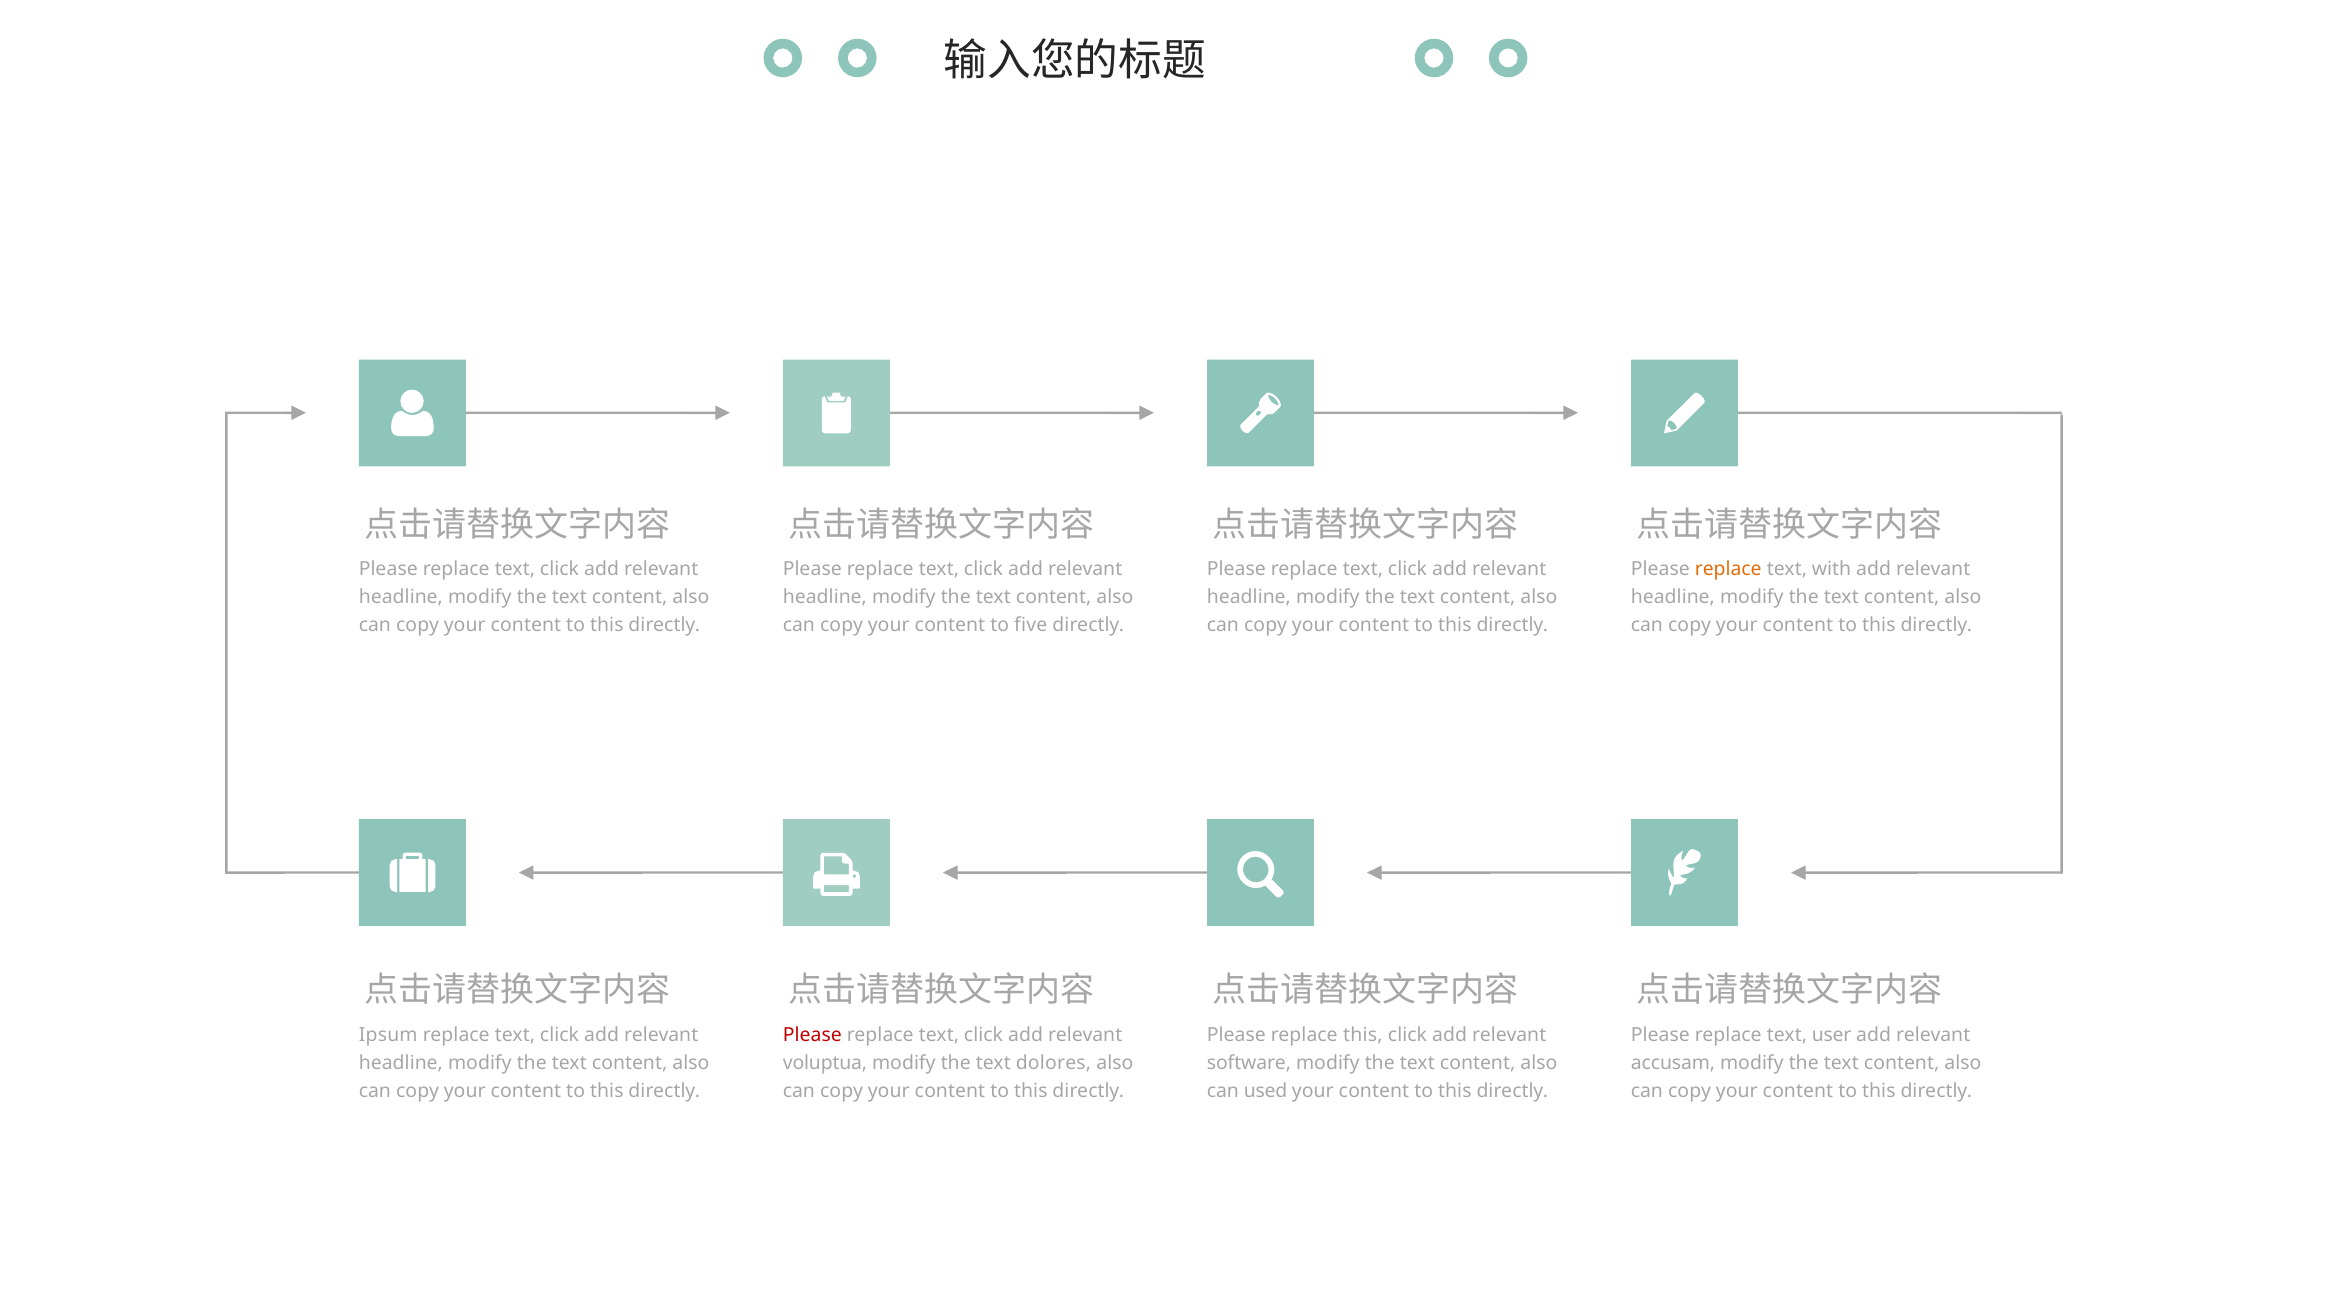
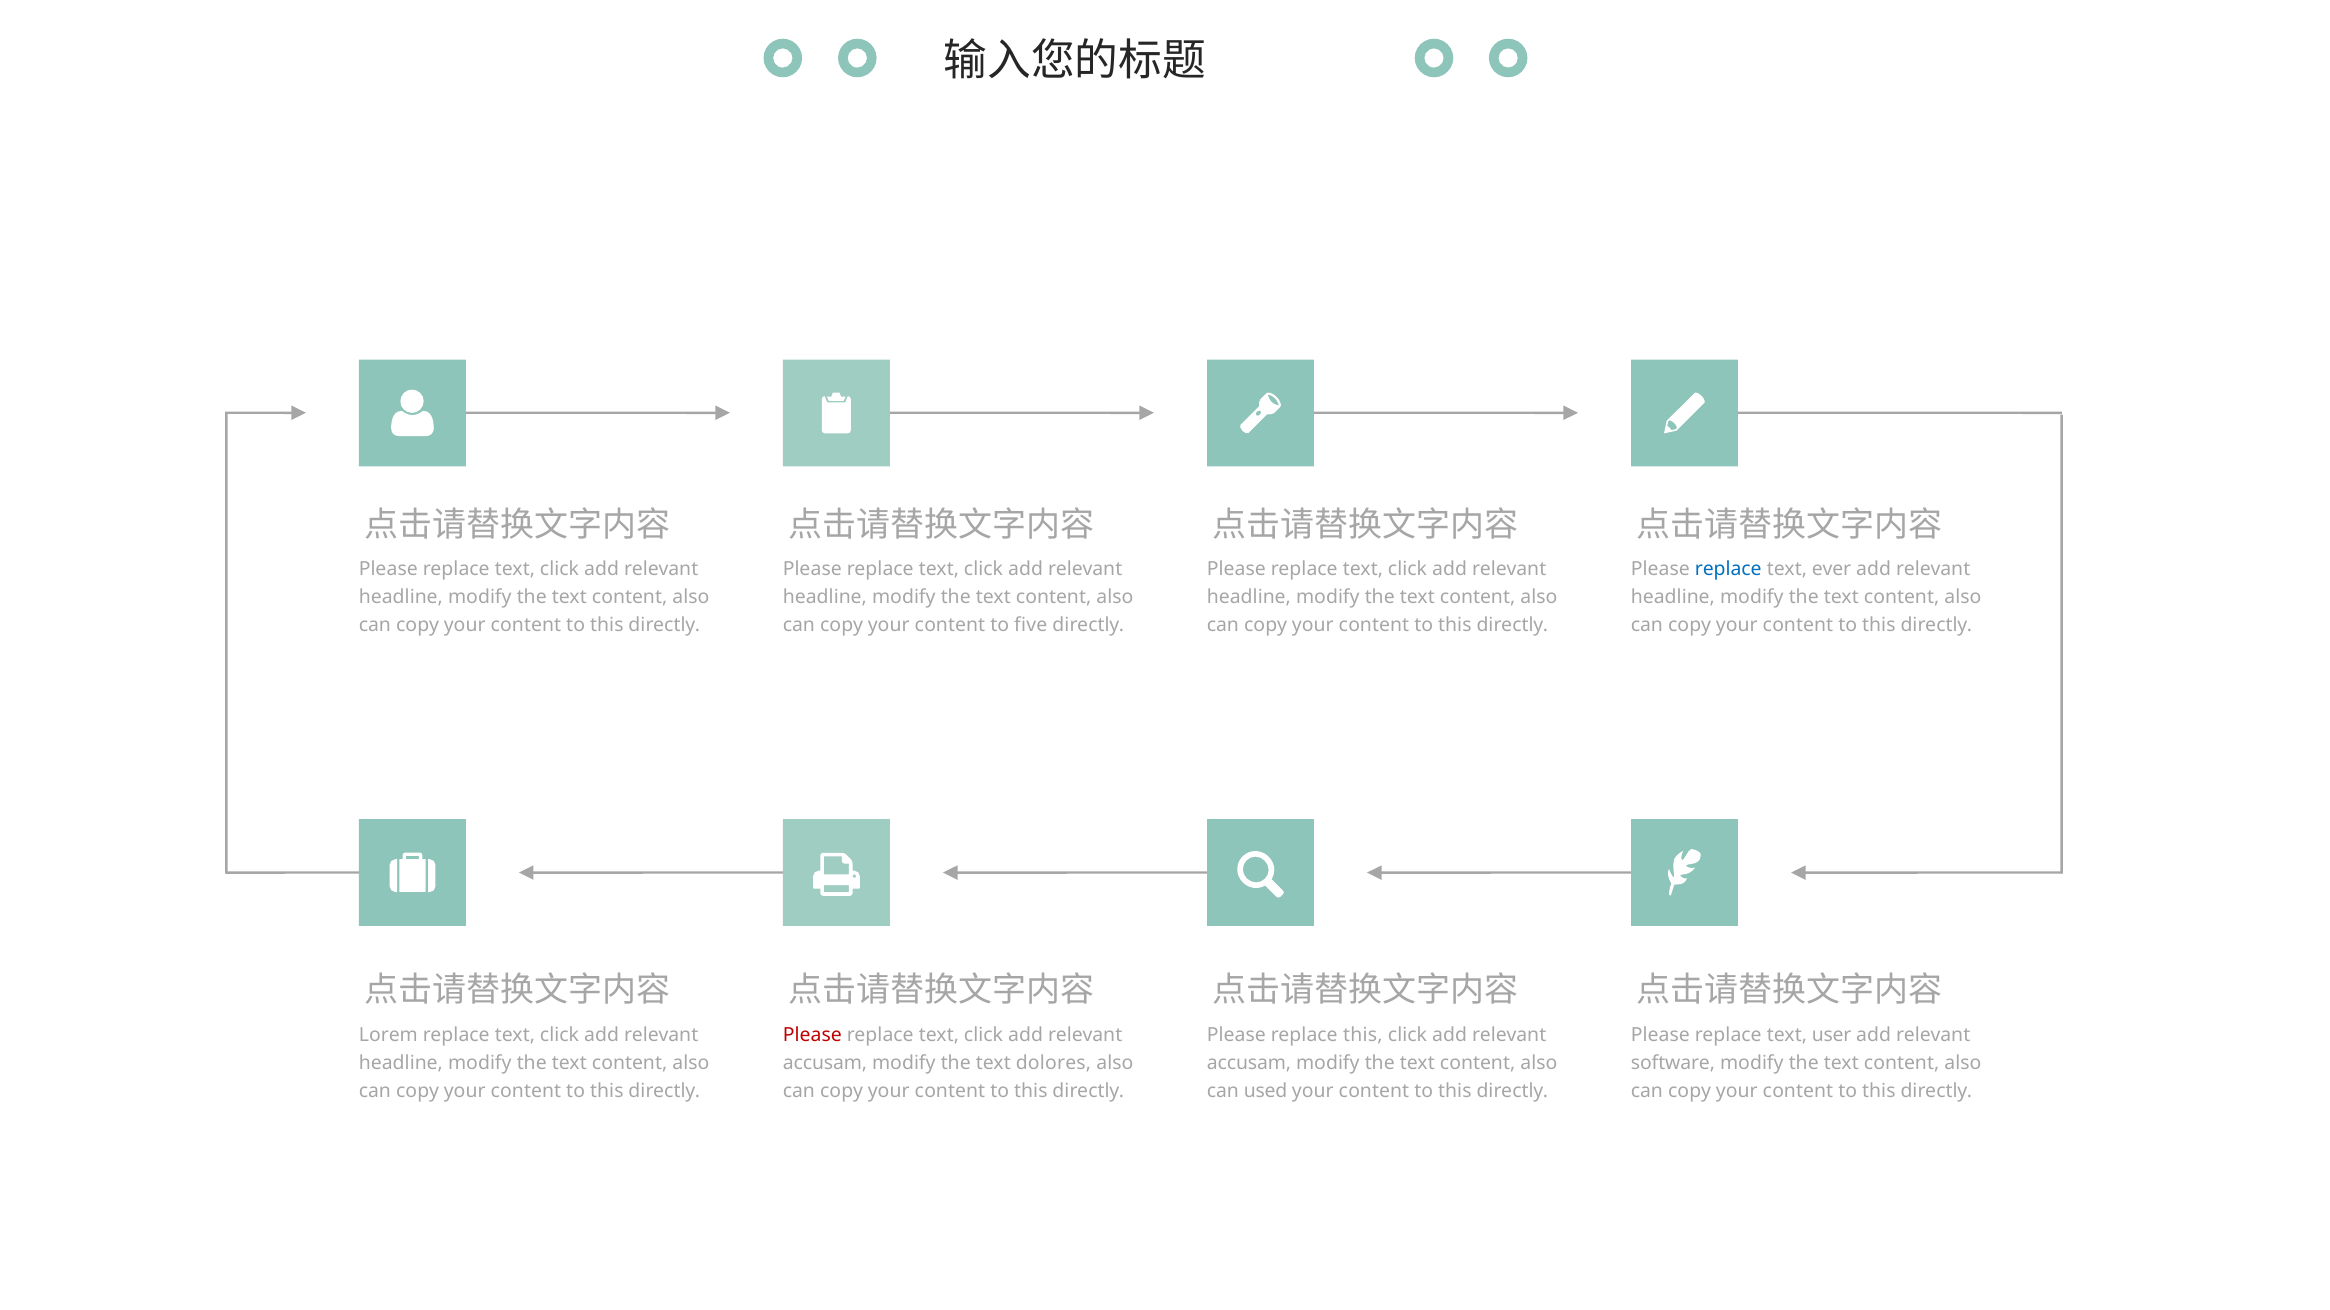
replace colour: orange -> blue (1728, 570)
with: with -> ever (1832, 570)
Ipsum: Ipsum -> Lorem (388, 1036)
voluptua: voluptua -> accusam (825, 1063)
software: software -> accusam (1249, 1063)
accusam: accusam -> software (1673, 1063)
